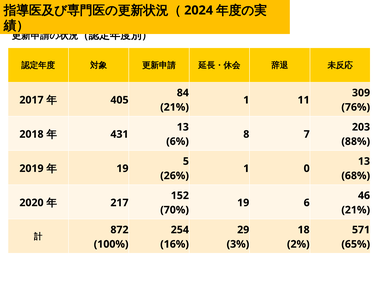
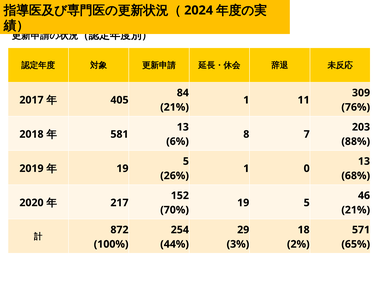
431: 431 -> 581 (119, 134)
6: 6 -> 5 (307, 203)
16%: 16% -> 44% (175, 244)
